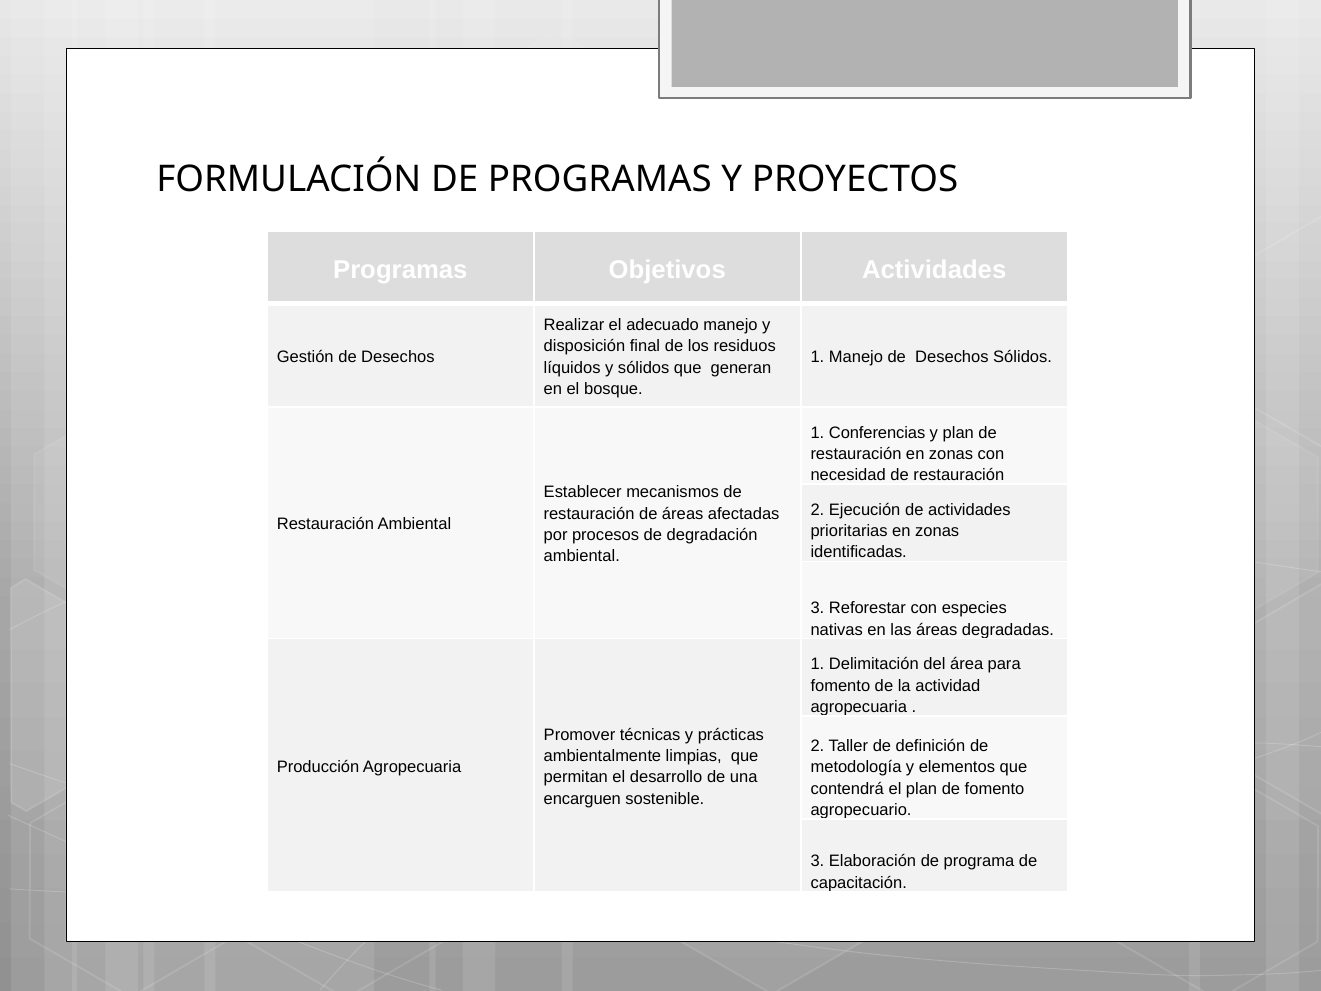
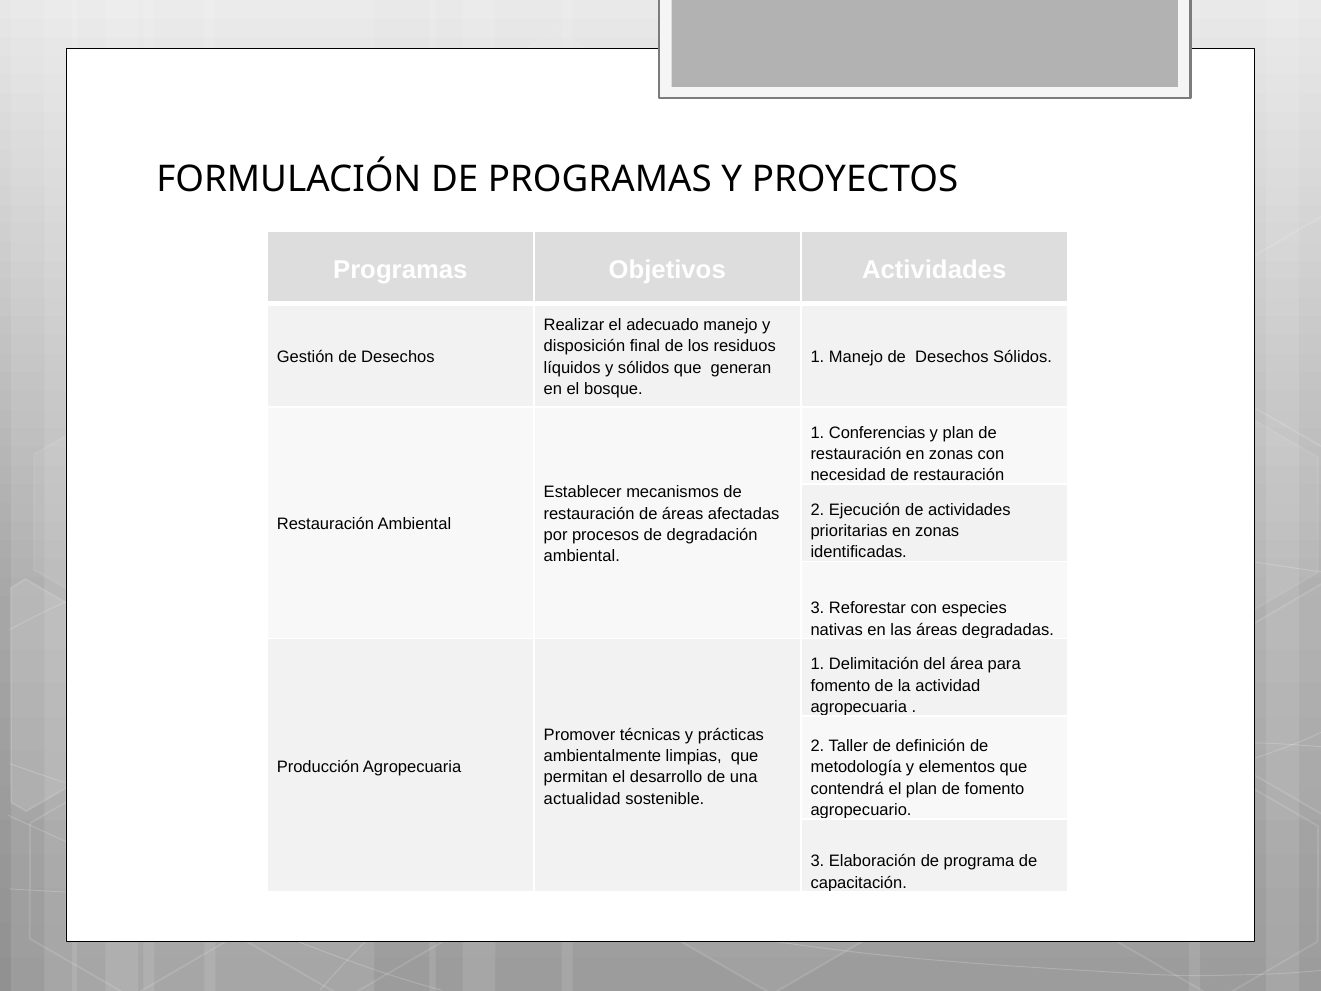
encarguen: encarguen -> actualidad (582, 799)
